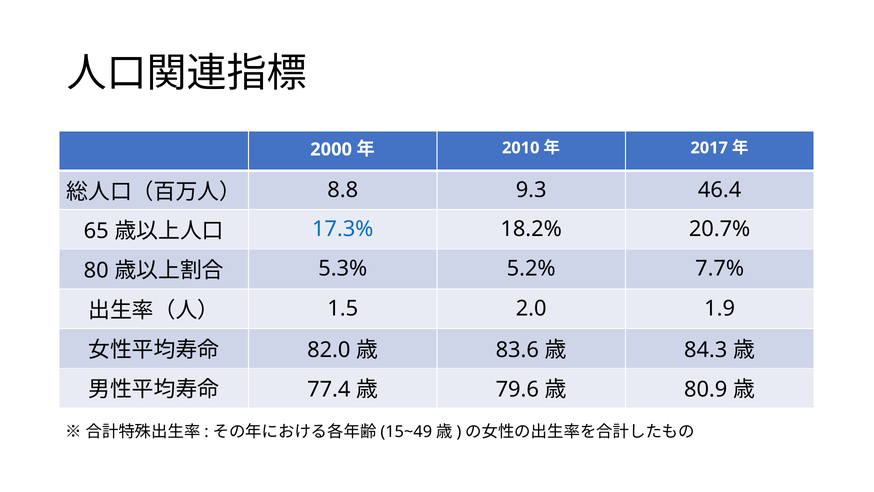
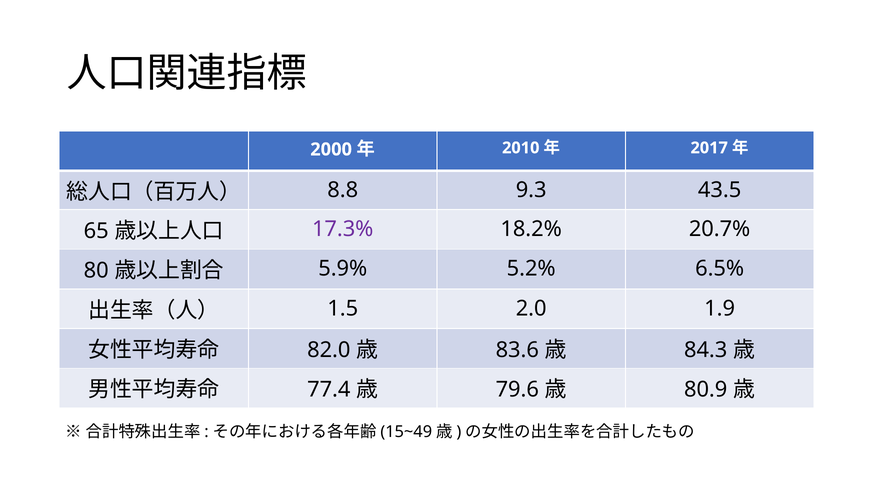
46.4: 46.4 -> 43.5 (720, 190)
17.3% colour: blue -> purple (343, 229)
5.3%: 5.3% -> 5.9% (343, 268)
7.7%: 7.7% -> 6.5% (720, 268)
